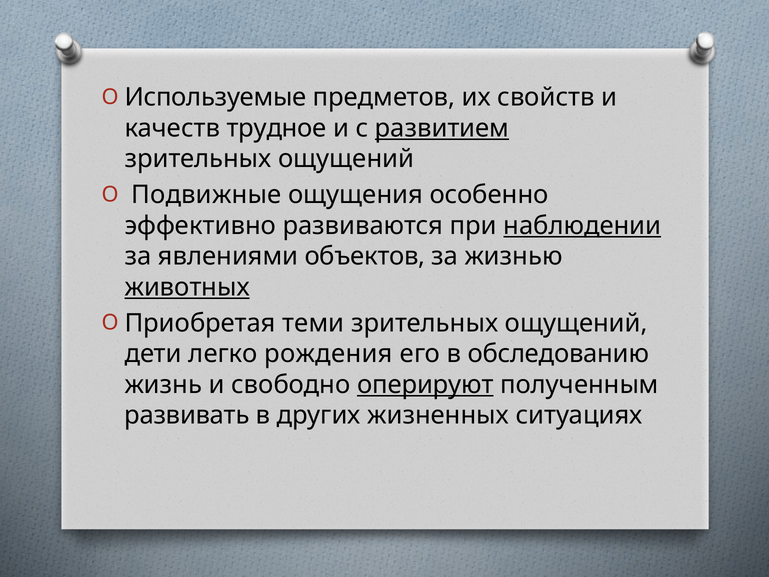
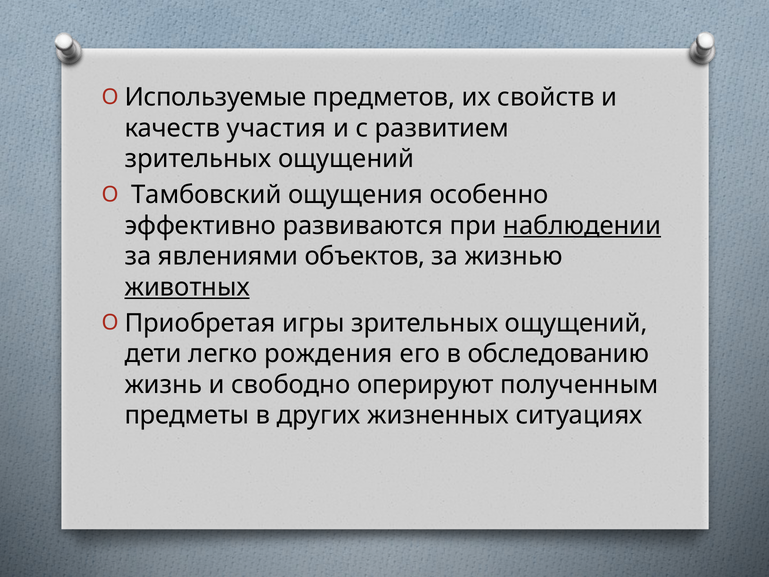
трудное: трудное -> участия (276, 128)
развитием underline: present -> none (442, 128)
Подвижные: Подвижные -> Тамбовский (206, 195)
теми: теми -> игры (313, 323)
оперируют underline: present -> none (425, 385)
развивать: развивать -> предметы (187, 415)
